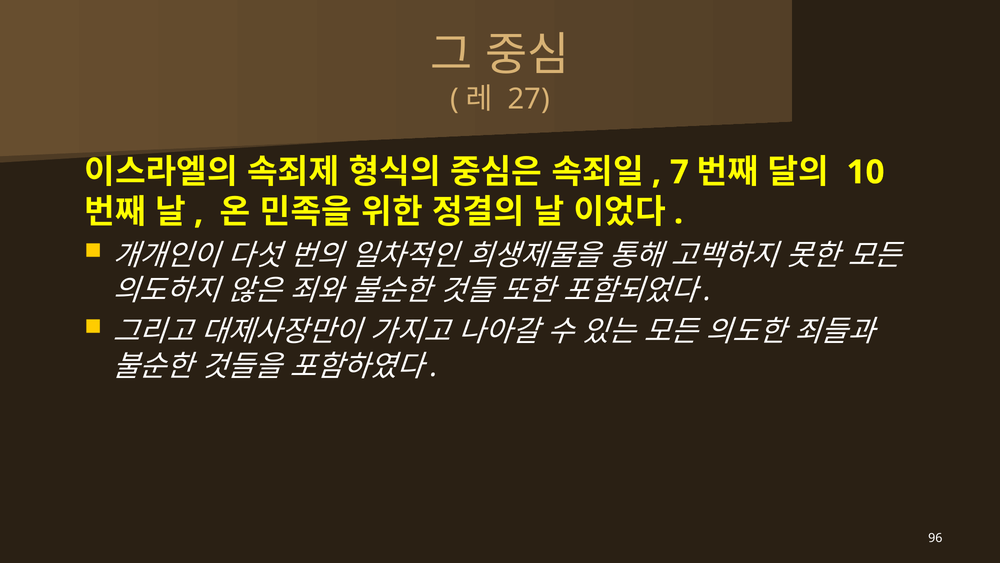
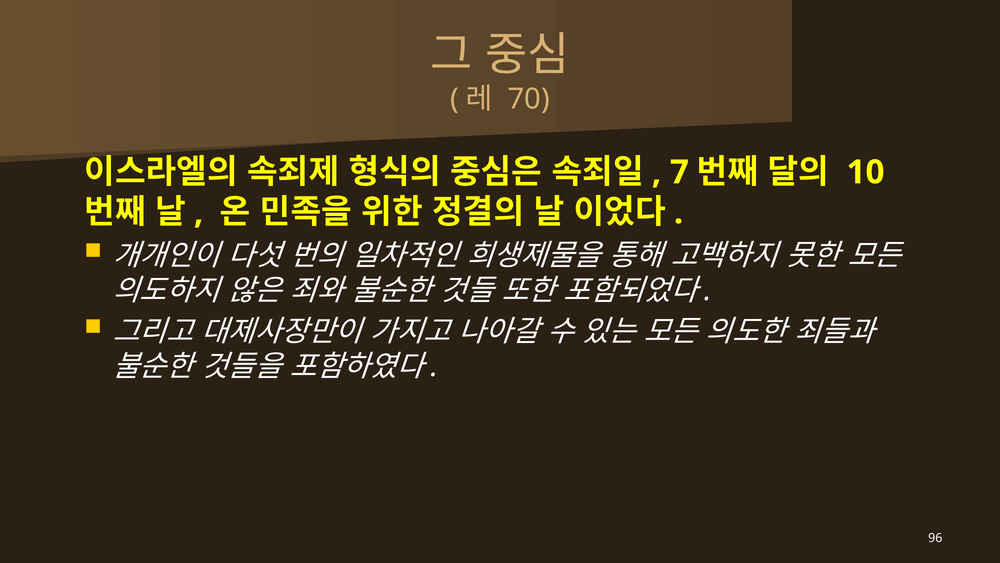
27: 27 -> 70 (529, 99)
